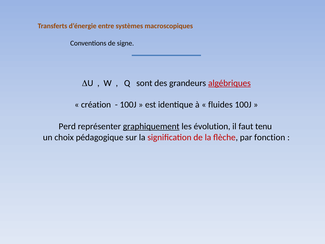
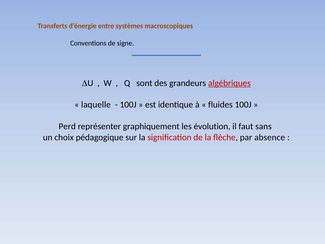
création: création -> laquelle (96, 105)
graphiquement underline: present -> none (151, 126)
tenu: tenu -> sans (263, 126)
fonction: fonction -> absence (270, 137)
